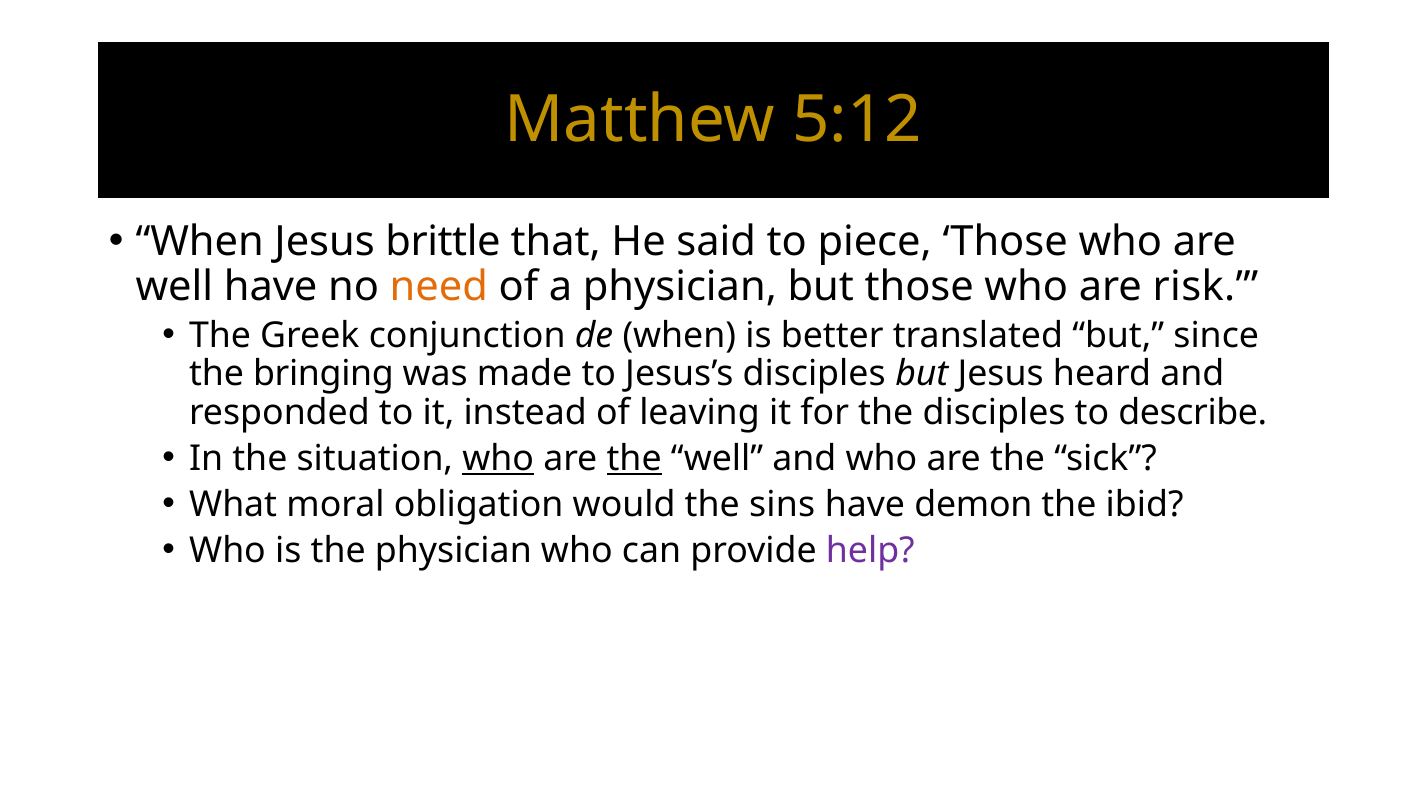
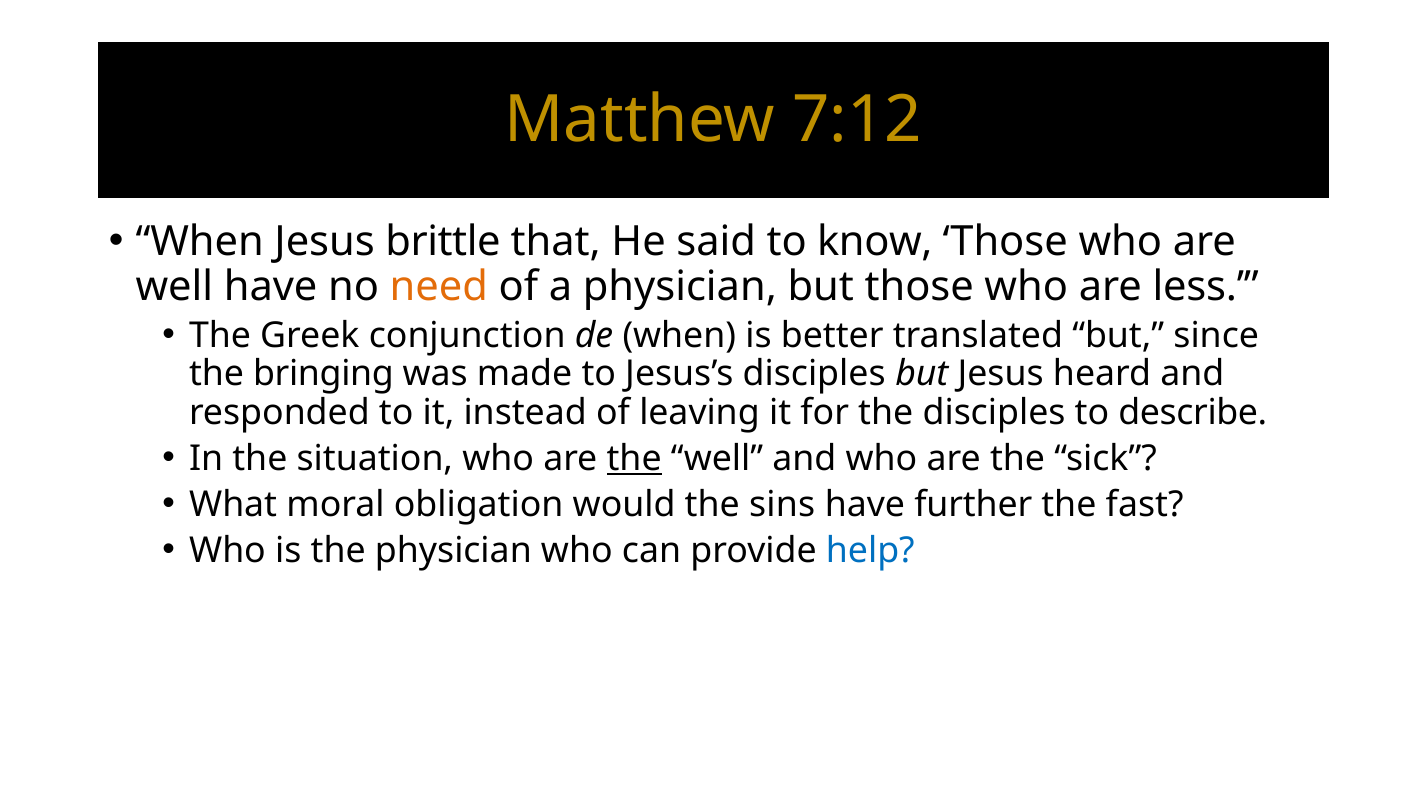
5:12: 5:12 -> 7:12 (857, 120)
piece: piece -> know (875, 241)
risk: risk -> less (1206, 286)
who underline: present -> none (498, 458)
demon: demon -> further (973, 504)
ibid: ibid -> fast (1145, 504)
help colour: purple -> blue (870, 550)
